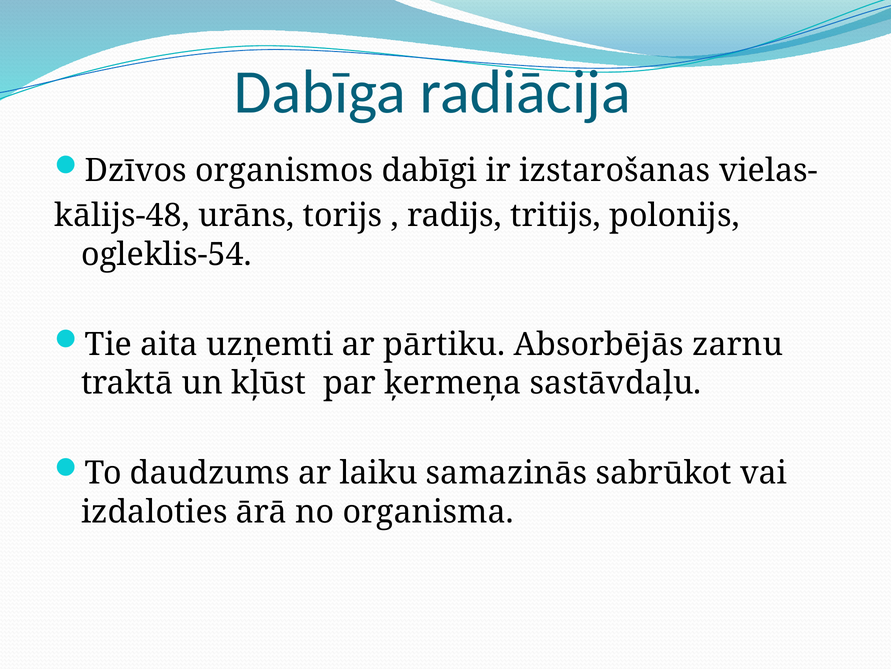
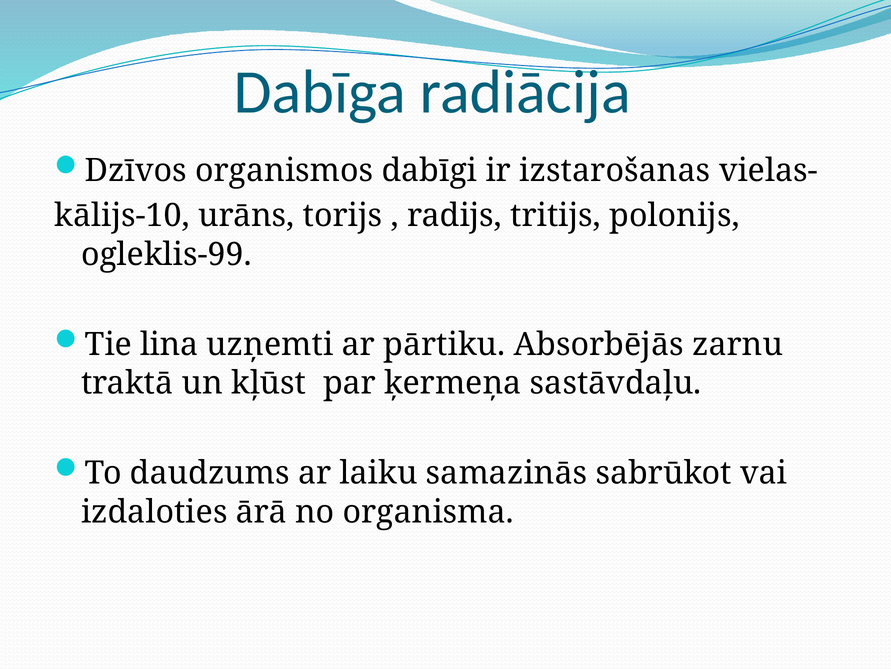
kālijs-48: kālijs-48 -> kālijs-10 (122, 216)
ogleklis-54: ogleklis-54 -> ogleklis-99 (166, 254)
aita: aita -> lina (169, 344)
